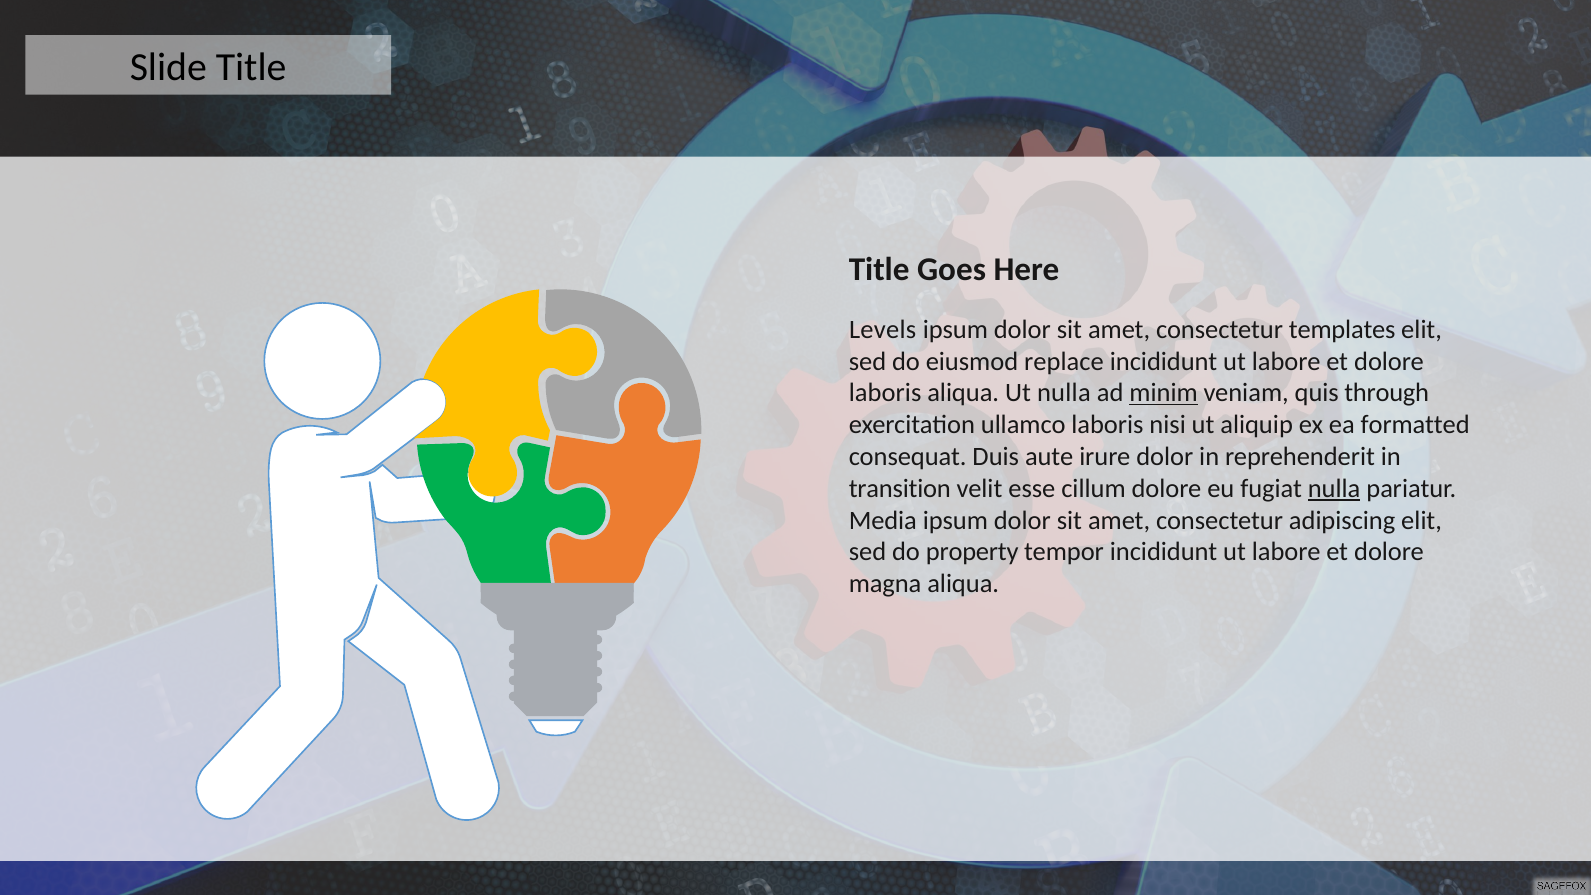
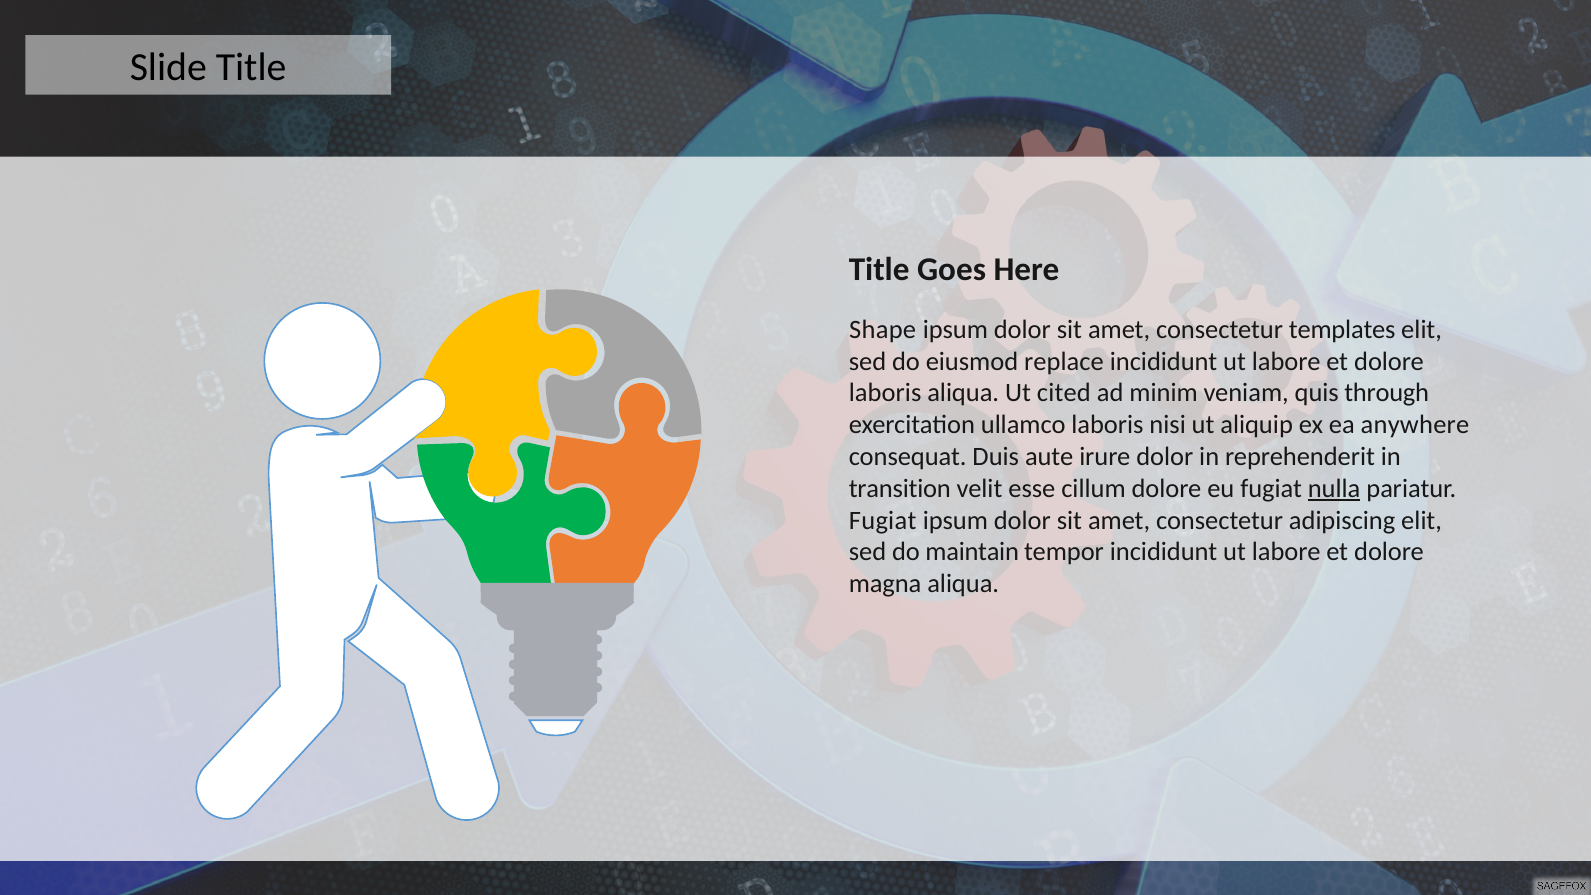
Levels: Levels -> Shape (883, 329)
Ut nulla: nulla -> cited (1064, 393)
minim underline: present -> none (1164, 393)
formatted: formatted -> anywhere (1415, 425)
Media: Media -> Fugiat (883, 520)
property: property -> maintain (972, 552)
